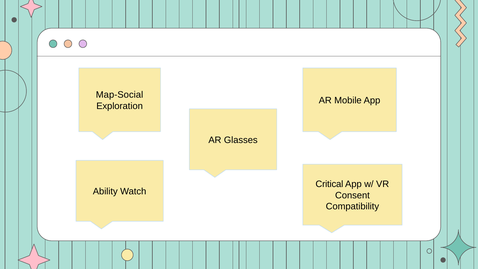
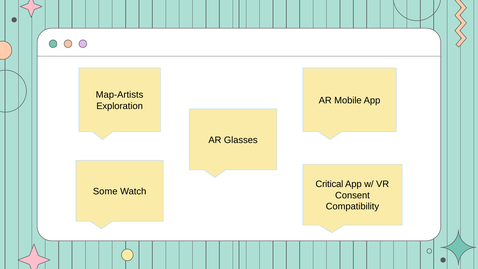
Map-Social: Map-Social -> Map-Artists (120, 95)
Ability: Ability -> Some (105, 191)
